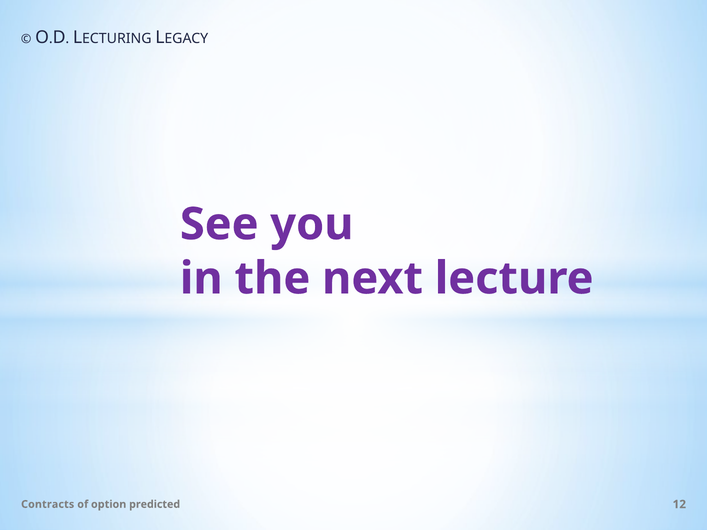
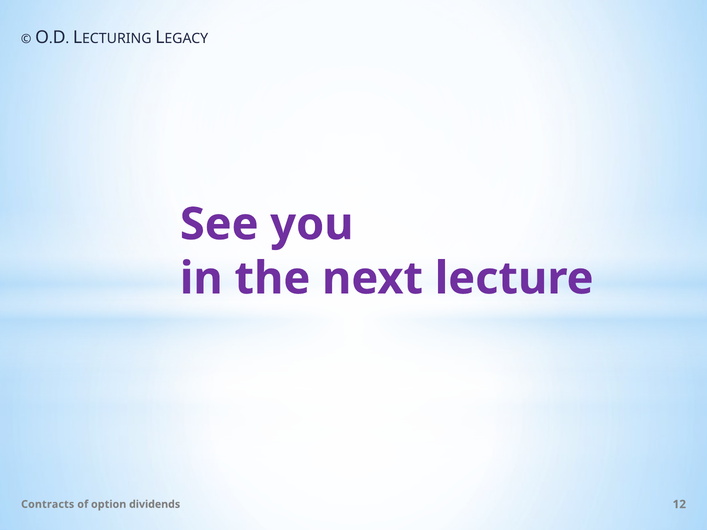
predicted: predicted -> dividends (155, 505)
